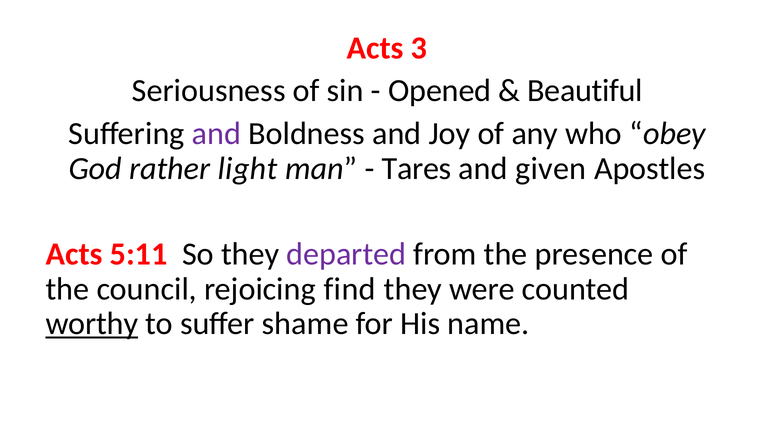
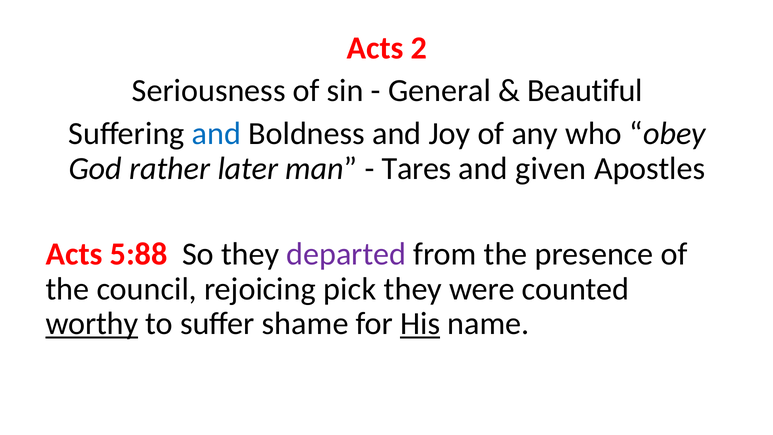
3: 3 -> 2 (419, 48)
Opened: Opened -> General (440, 91)
and colour: purple -> blue (216, 134)
light: light -> later (248, 168)
5:11: 5:11 -> 5:88 (139, 254)
find: find -> pick (350, 289)
His underline: none -> present (420, 324)
